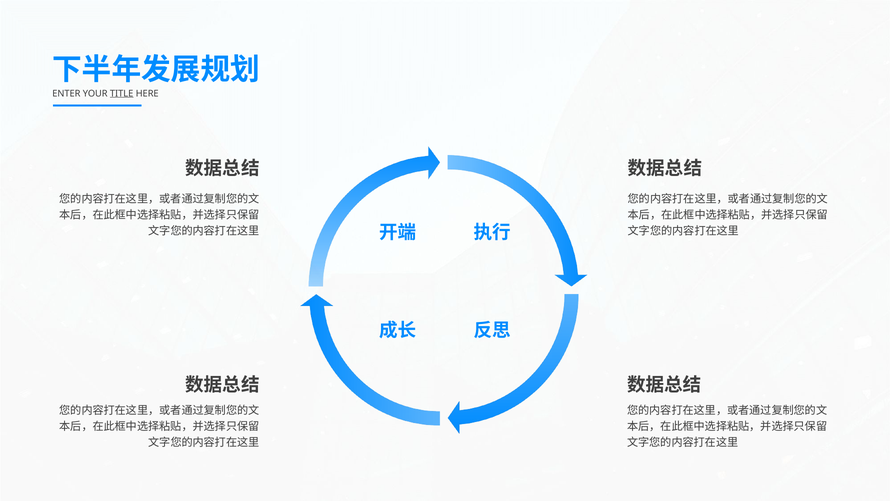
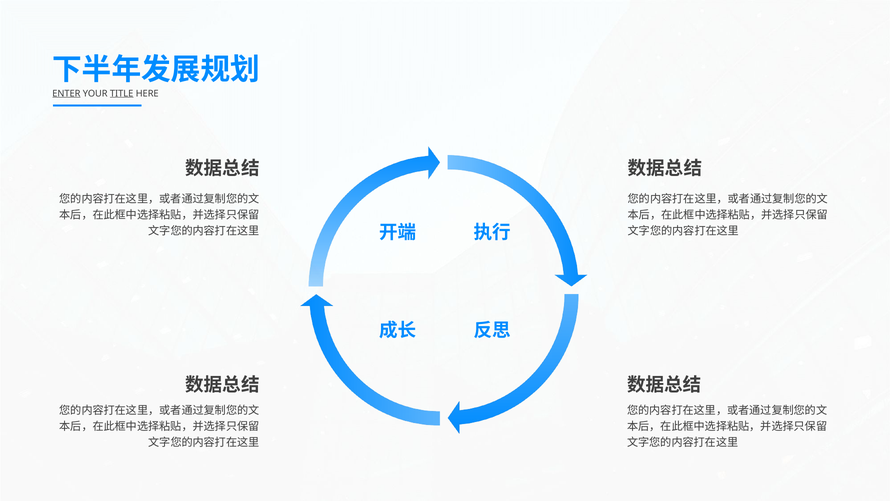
ENTER underline: none -> present (66, 93)
